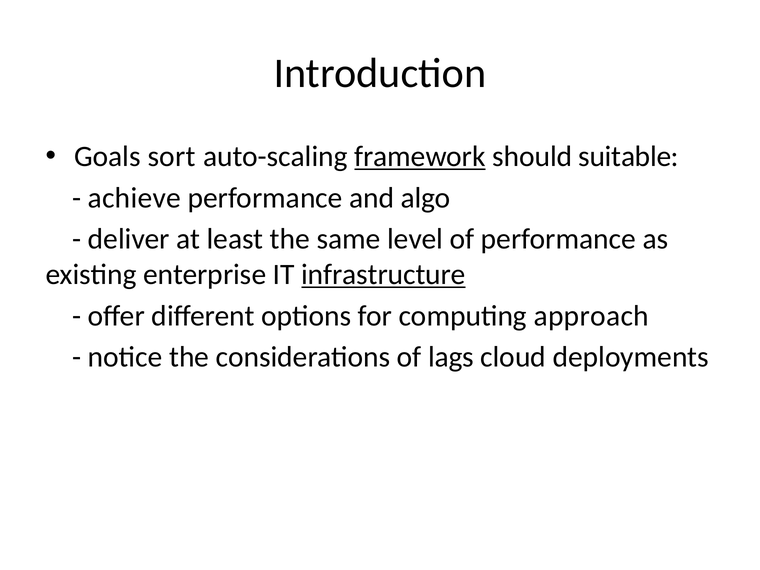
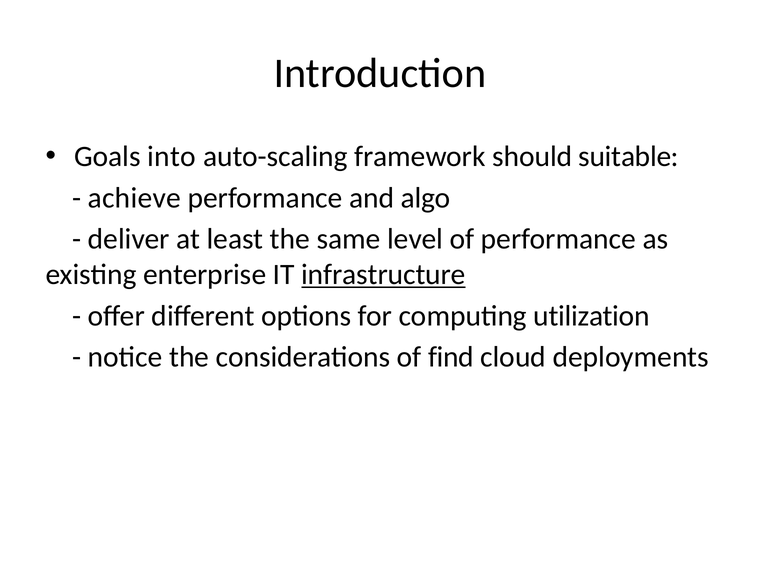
sort: sort -> into (172, 157)
framework underline: present -> none (420, 157)
approach: approach -> utilization (592, 316)
lags: lags -> find (451, 357)
